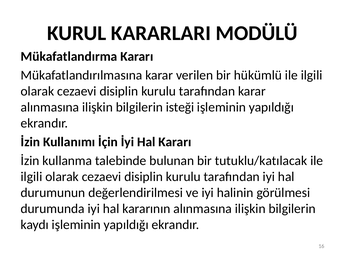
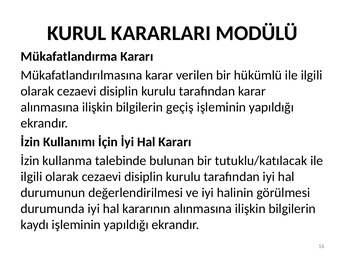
isteği: isteği -> geçiş (180, 108)
